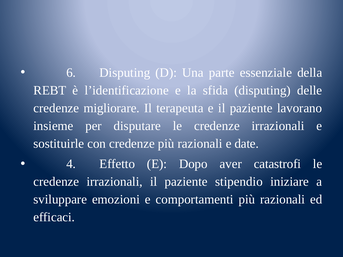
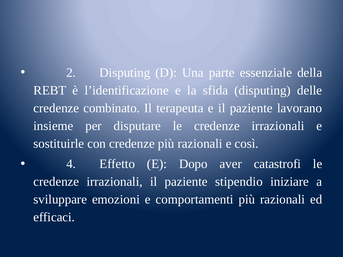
6: 6 -> 2 (71, 73)
migliorare: migliorare -> combinato (112, 108)
date: date -> così (247, 144)
